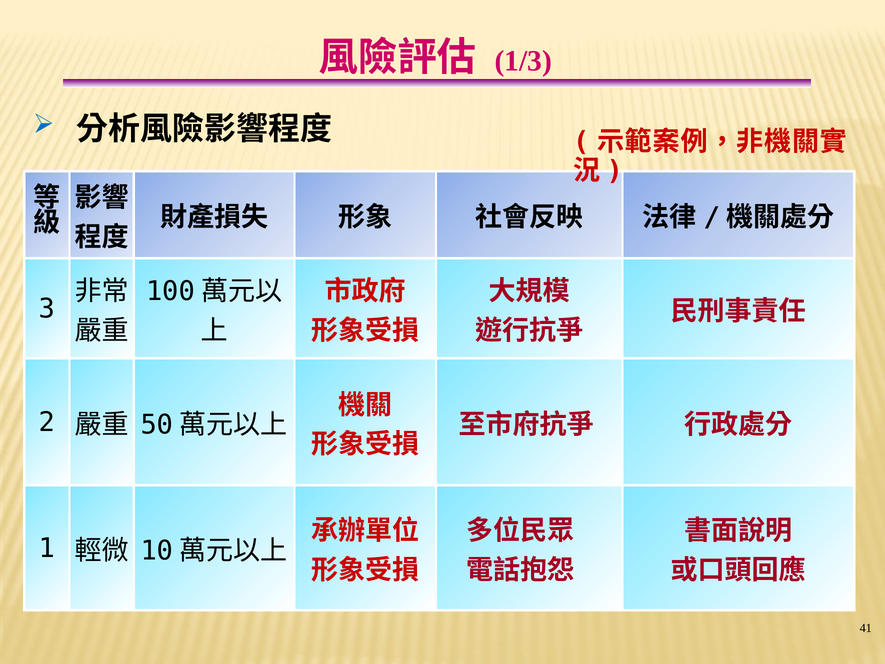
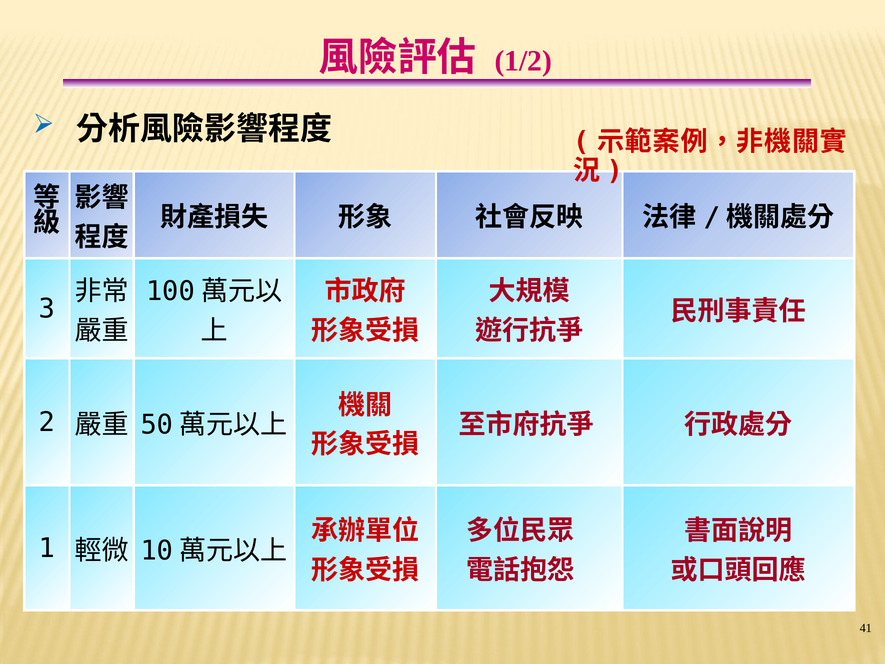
1/3: 1/3 -> 1/2 (523, 61)
